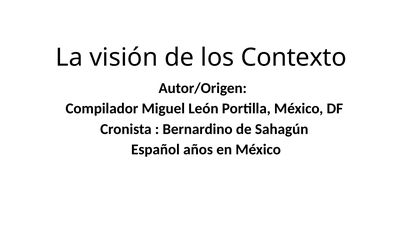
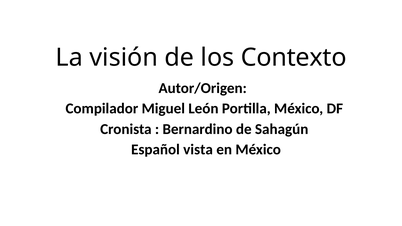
años: años -> vista (198, 150)
